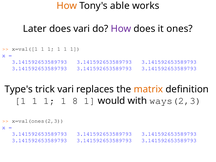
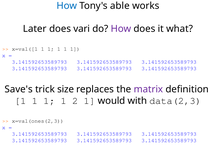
How colour: orange -> blue (67, 6)
ones: ones -> what (180, 29)
Type's: Type's -> Save's (19, 89)
trick vari: vari -> size (66, 89)
matrix colour: orange -> purple (148, 89)
8: 8 -> 2 (75, 101)
ways(2,3: ways(2,3 -> data(2,3 (175, 101)
